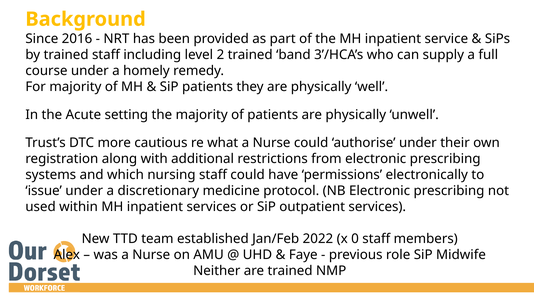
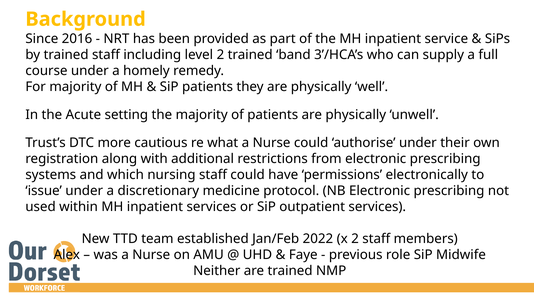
x 0: 0 -> 2 (355, 239)
